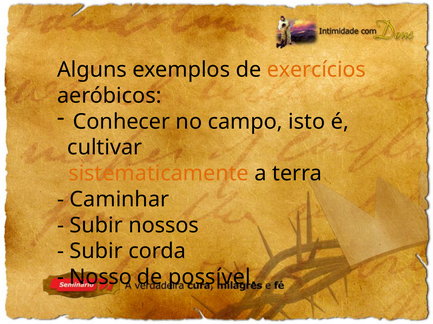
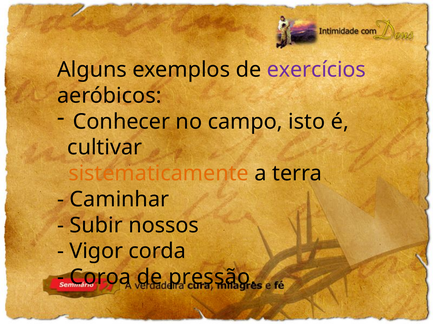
exercícios colour: orange -> purple (316, 70)
Subir: Subir -> Vigor (96, 252)
Nosso: Nosso -> Coroa (100, 278)
possível: possível -> pressão (212, 278)
